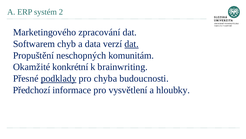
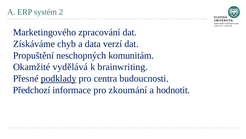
Softwarem: Softwarem -> Získáváme (34, 44)
dat underline: present -> none (132, 44)
konkrétní: konkrétní -> vydělává (70, 67)
chyba: chyba -> centra (106, 78)
vysvětlení: vysvětlení -> zkoumání (128, 90)
hloubky: hloubky -> hodnotit (173, 90)
